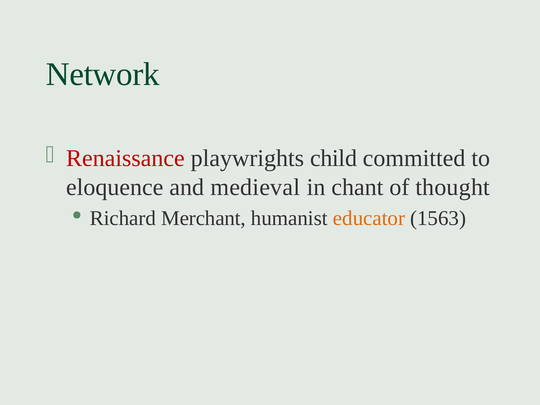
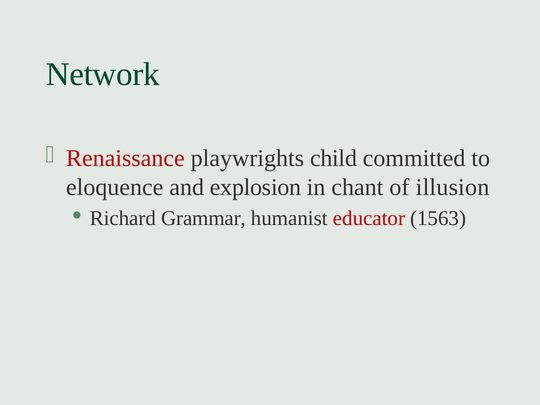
medieval: medieval -> explosion (256, 187)
thought: thought -> illusion (453, 187)
Merchant: Merchant -> Grammar (204, 218)
educator colour: orange -> red (369, 218)
